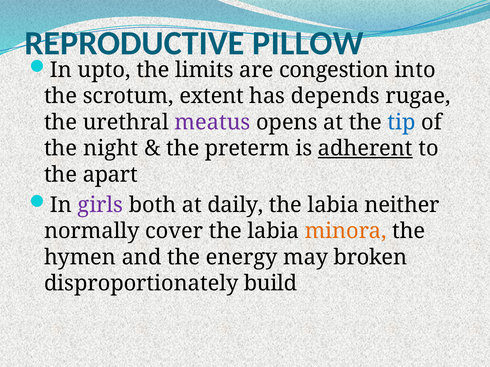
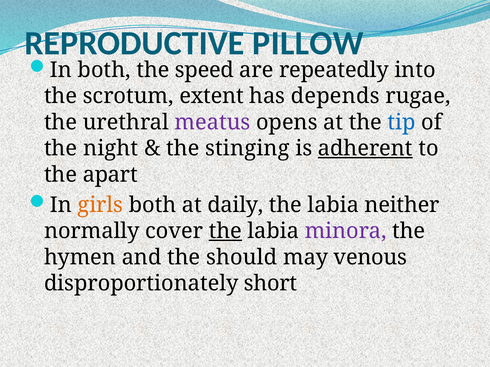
In upto: upto -> both (104, 70)
limits: limits -> speed (204, 70)
congestion: congestion -> repeatedly (334, 70)
preterm: preterm -> stinging (247, 149)
girls colour: purple -> orange (100, 205)
the underline: none -> present (225, 231)
minora colour: orange -> purple (346, 231)
energy: energy -> should (242, 258)
broken: broken -> venous (370, 258)
build: build -> short (270, 284)
